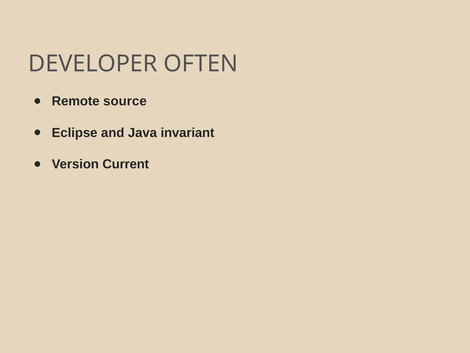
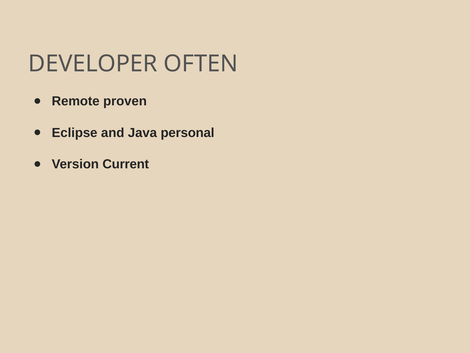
source: source -> proven (125, 101)
invariant: invariant -> personal (188, 133)
